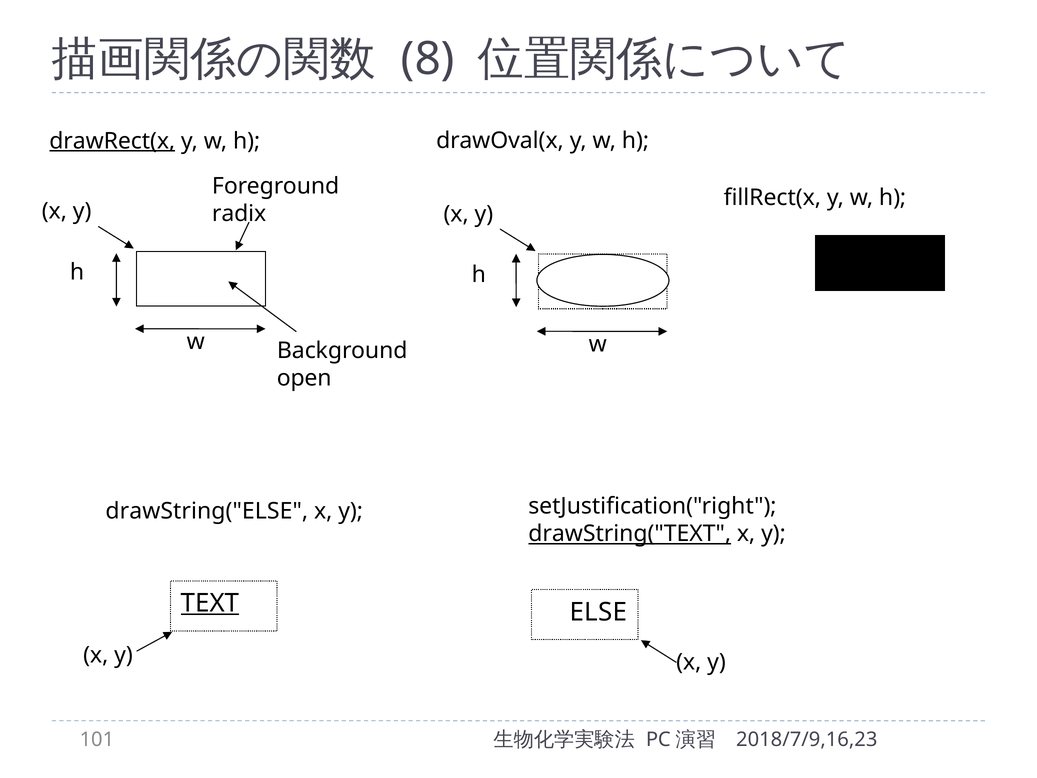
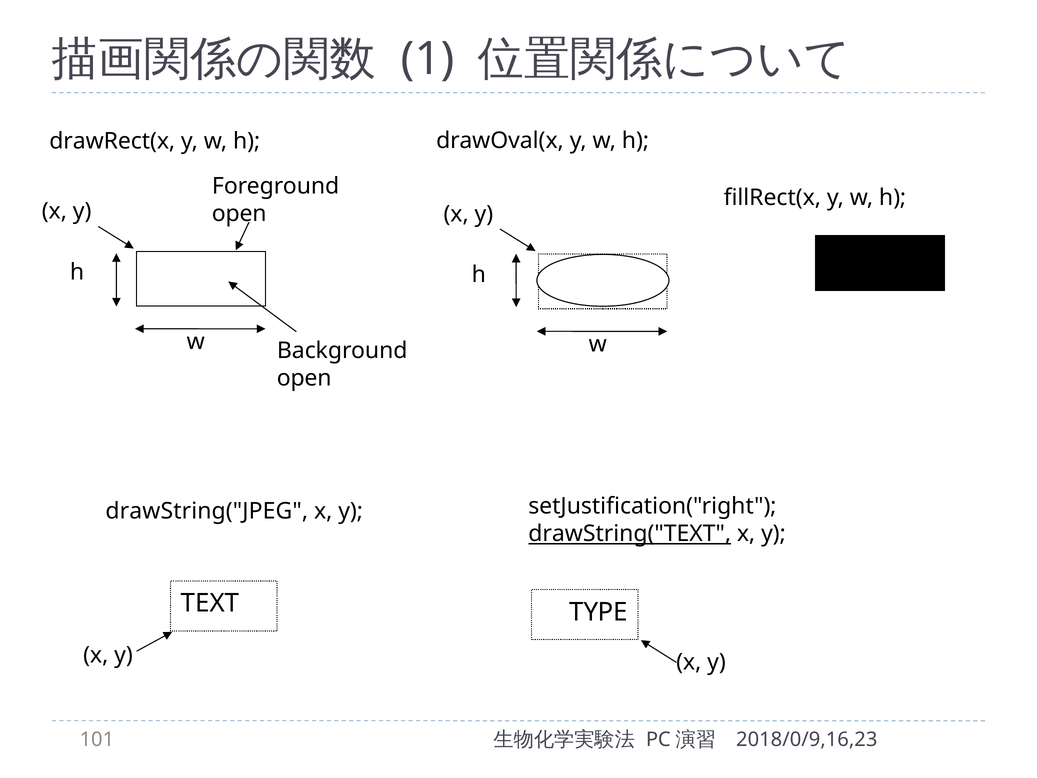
8: 8 -> 1 (428, 59)
drawRect(x underline: present -> none (112, 141)
radix: radix -> open (239, 214)
drawString("ELSE: drawString("ELSE -> drawString("JPEG (207, 511)
TEXT underline: present -> none (210, 603)
ELSE: ELSE -> TYPE (599, 612)
2018/7/9,16,23: 2018/7/9,16,23 -> 2018/0/9,16,23 (807, 739)
